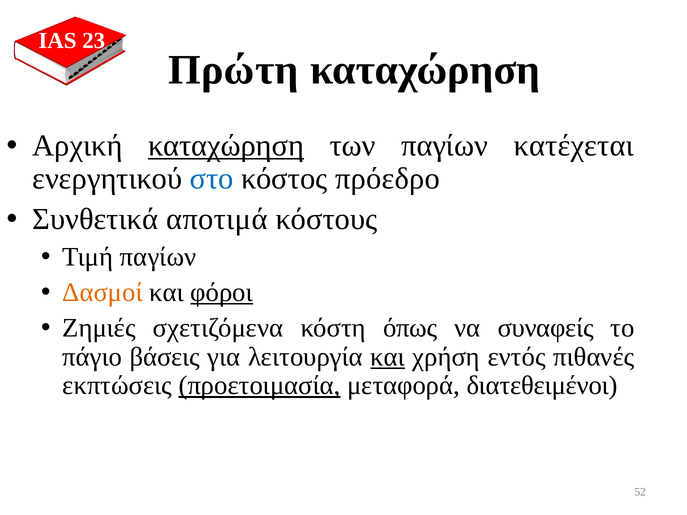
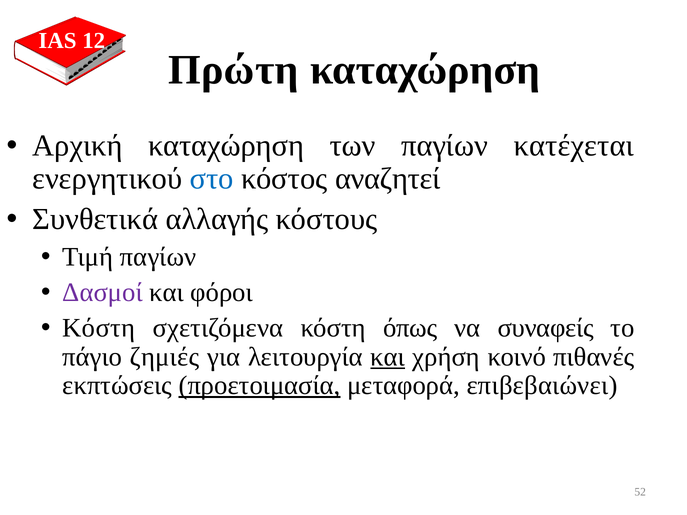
23: 23 -> 12 (94, 41)
καταχώρηση underline: present -> none (226, 146)
πρόεδρο: πρόεδρο -> αναζητεί (388, 179)
αποτιμά: αποτιμά -> αλλαγής (217, 219)
Δασμοί colour: orange -> purple (103, 292)
φόροι underline: present -> none (222, 292)
Ζημιές: Ζημιές -> Κόστη (99, 328)
βάσεις: βάσεις -> ζημιές (165, 357)
εντός: εντός -> κοινό (517, 357)
διατεθειμένοι: διατεθειμένοι -> επιβεβαιώνει (542, 386)
